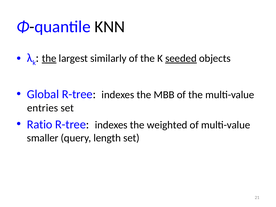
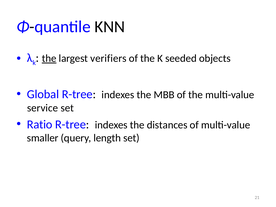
similarly: similarly -> verifiers (108, 58)
seeded underline: present -> none (181, 58)
entries: entries -> service (43, 108)
weighted: weighted -> distances (167, 125)
